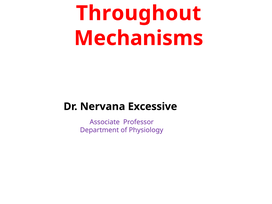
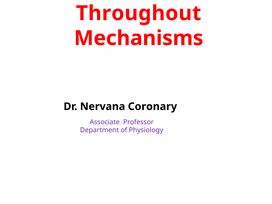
Excessive: Excessive -> Coronary (152, 107)
